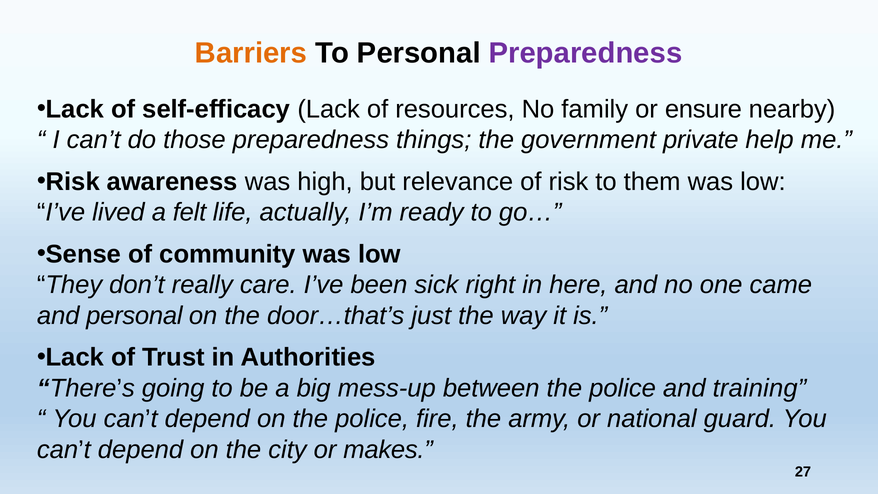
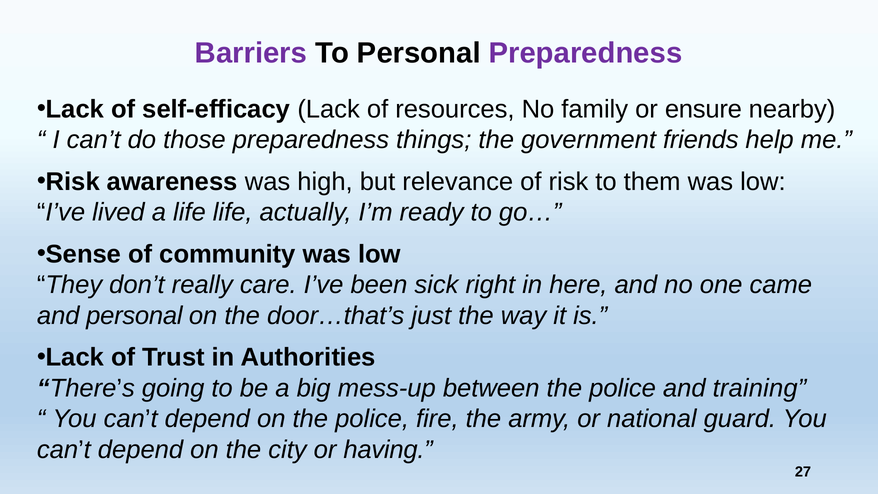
Barriers colour: orange -> purple (251, 53)
private: private -> friends (701, 140)
a felt: felt -> life (189, 212)
makes: makes -> having (388, 450)
